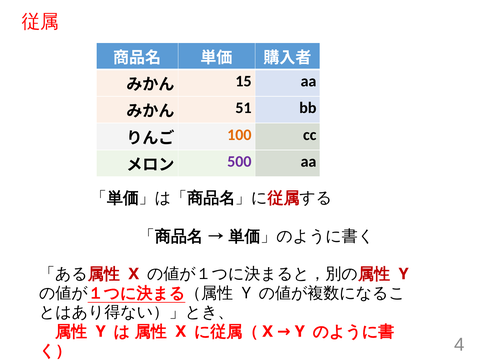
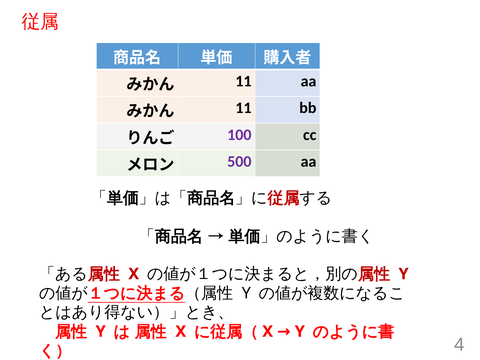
15: 15 -> 11 (243, 81)
51: 51 -> 11 (243, 108)
100 colour: orange -> purple (239, 135)
